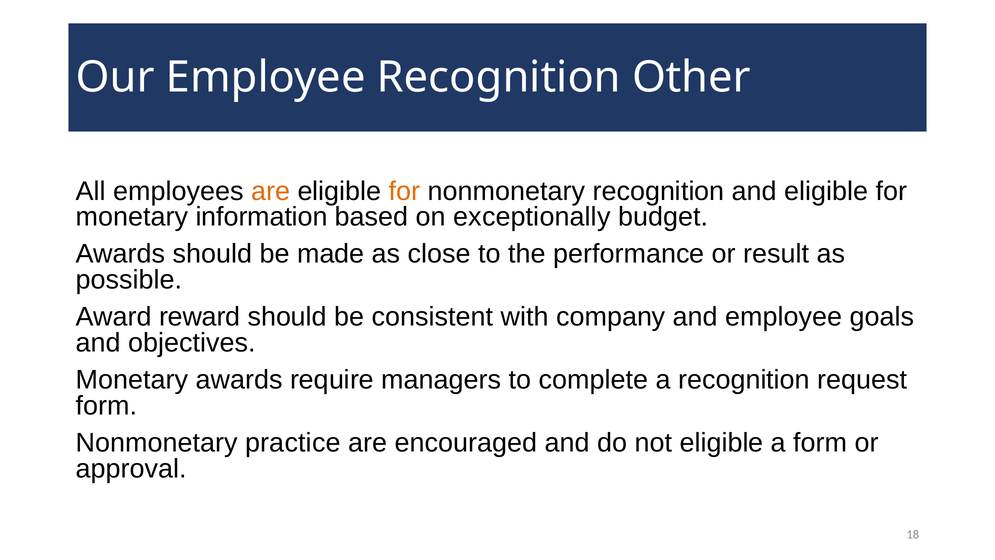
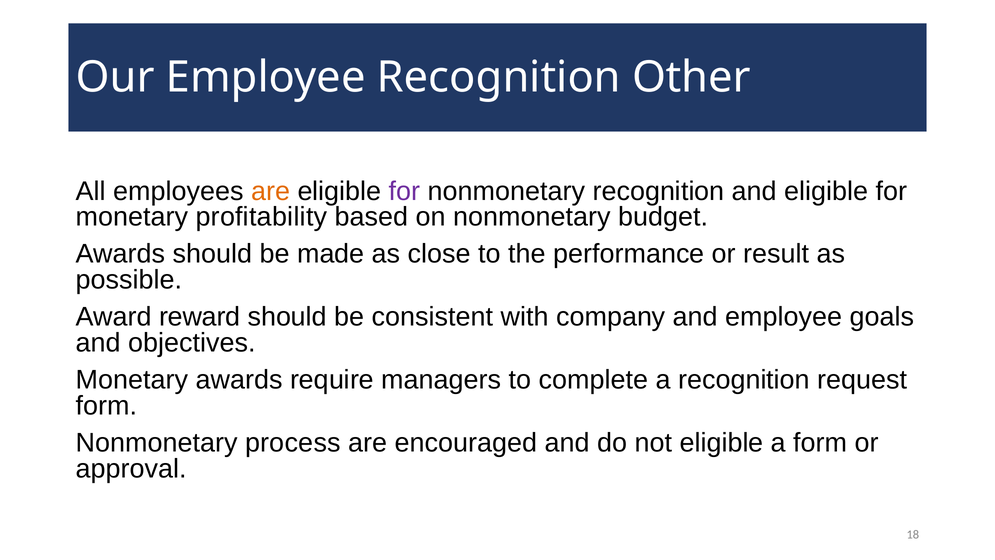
for colour: orange -> purple (405, 191)
information: information -> profitability (261, 217)
on exceptionally: exceptionally -> nonmonetary (532, 217)
practice: practice -> process (293, 443)
